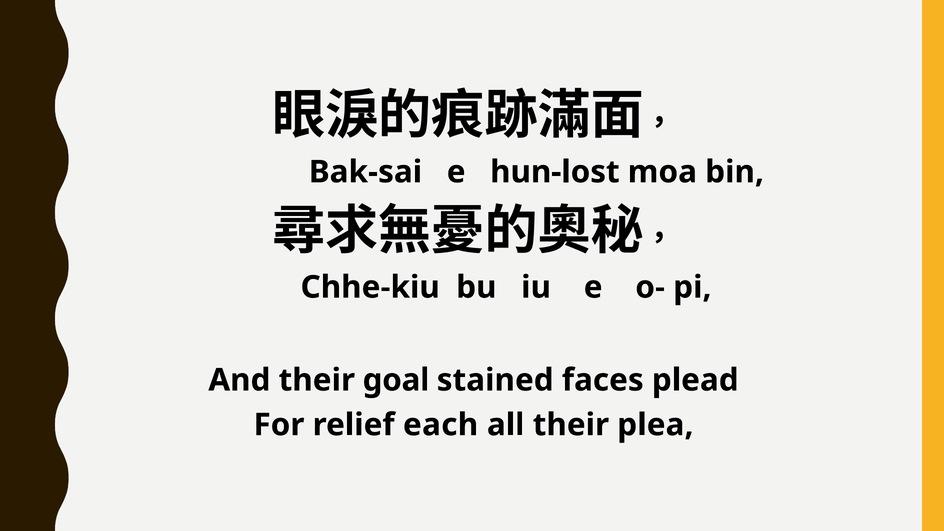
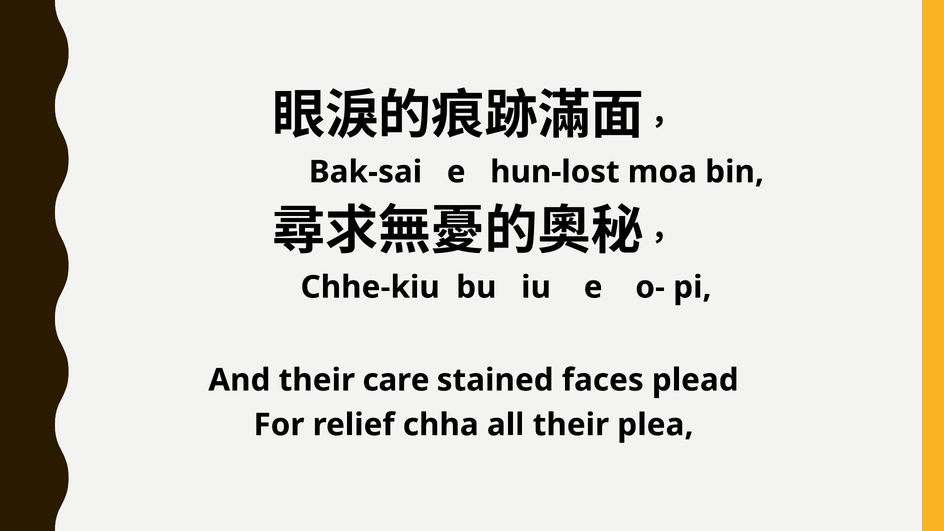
goal: goal -> care (396, 380)
each: each -> chha (441, 425)
